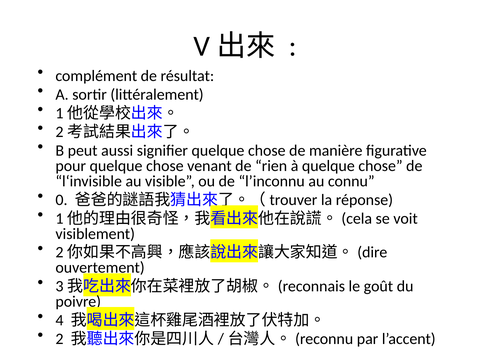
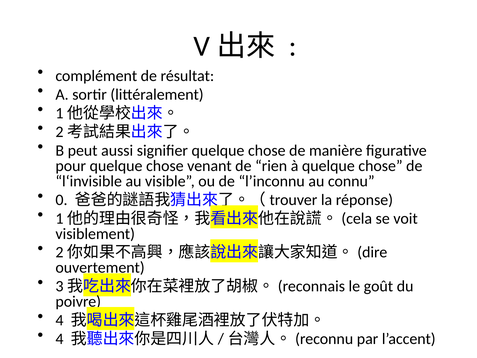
2: 2 -> 4 (59, 339)
